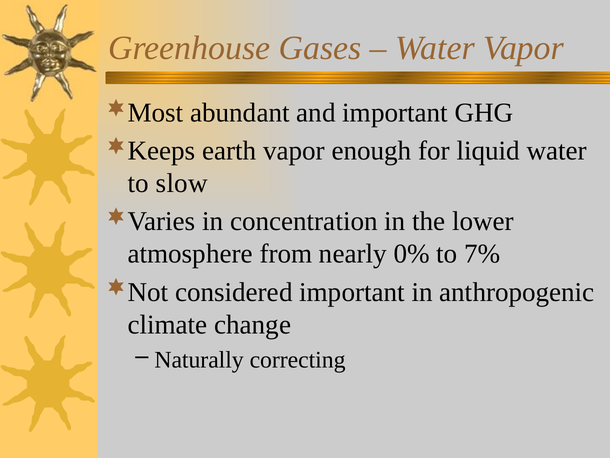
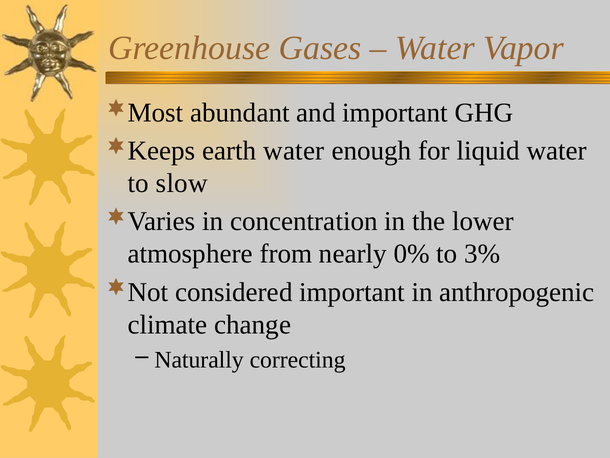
earth vapor: vapor -> water (294, 151)
7%: 7% -> 3% (482, 254)
